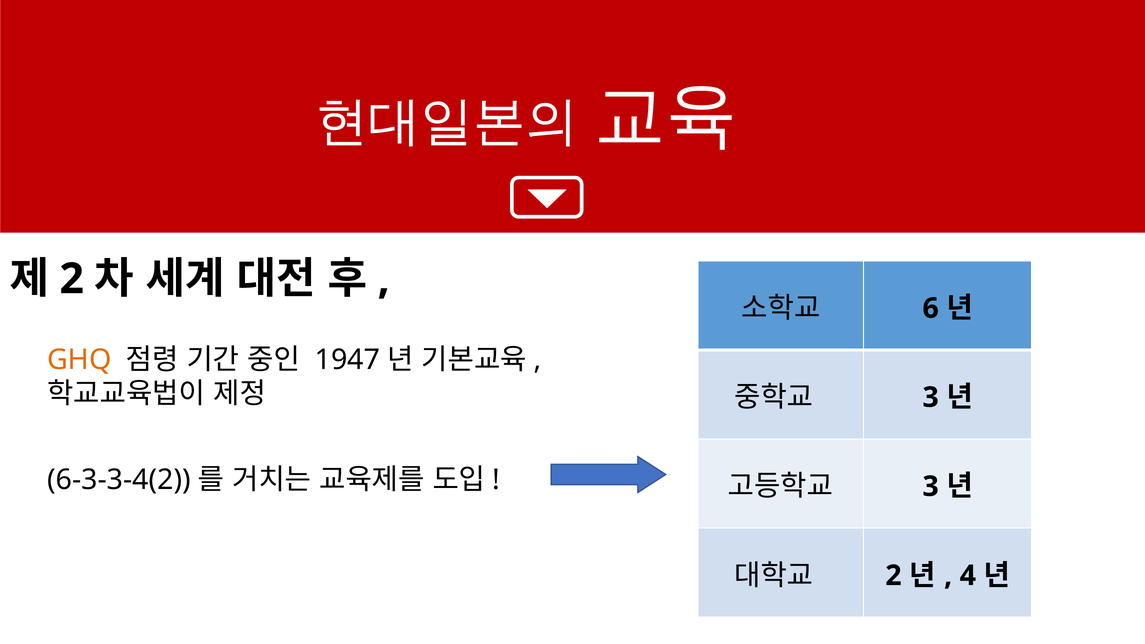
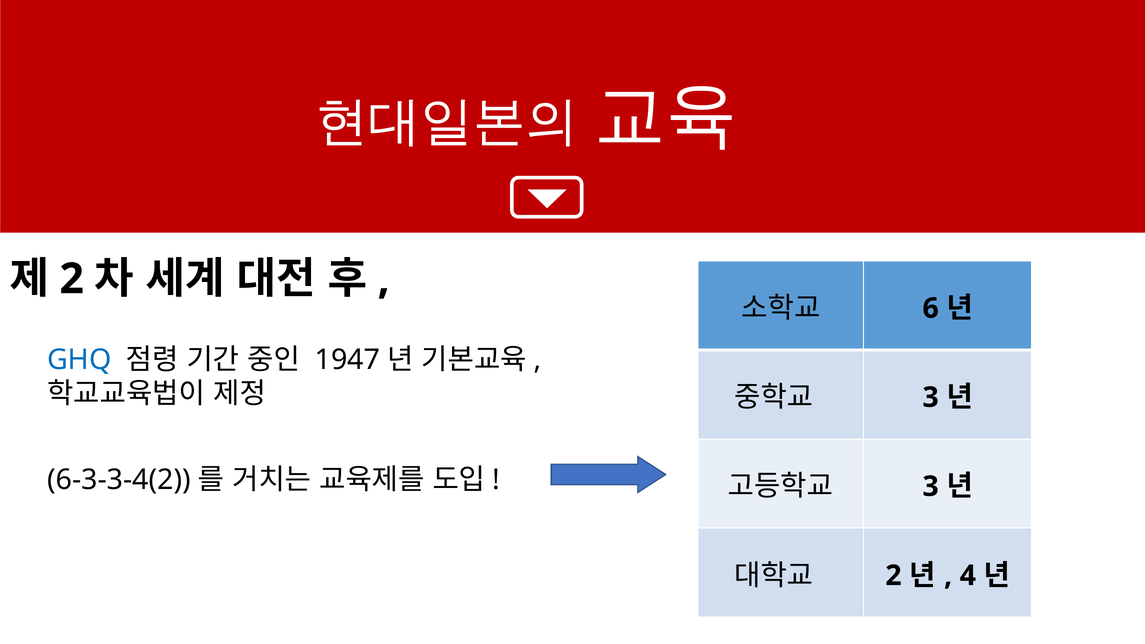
GHQ colour: orange -> blue (79, 360)
